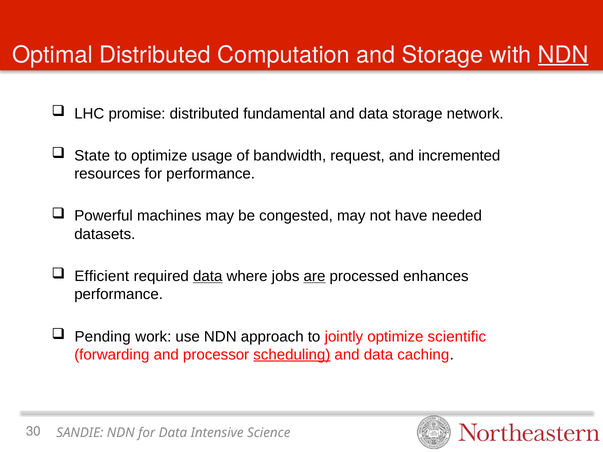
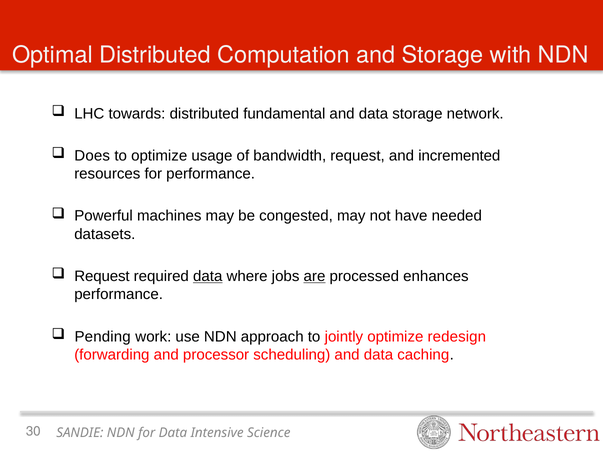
NDN underline: present -> none (563, 55)
promise: promise -> towards (137, 114)
State: State -> Does (92, 156)
Efficient: Efficient -> Request (102, 276)
scientific: scientific -> redesign (457, 337)
scheduling underline: present -> none (292, 355)
